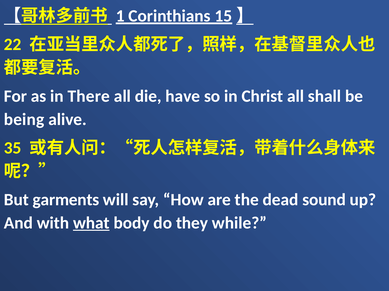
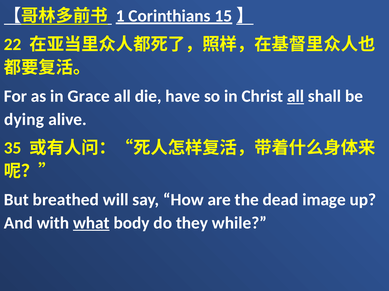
There: There -> Grace (89, 97)
all underline: none -> present (296, 97)
being: being -> dying (24, 120)
garments: garments -> breathed (66, 200)
sound: sound -> image (324, 200)
